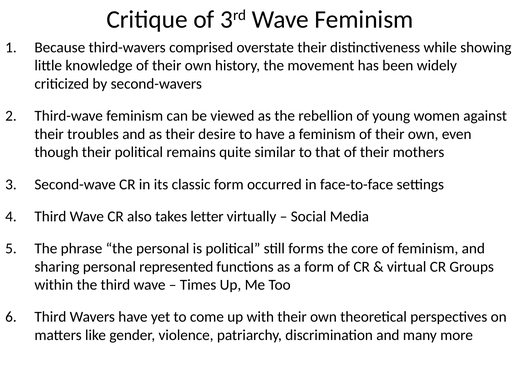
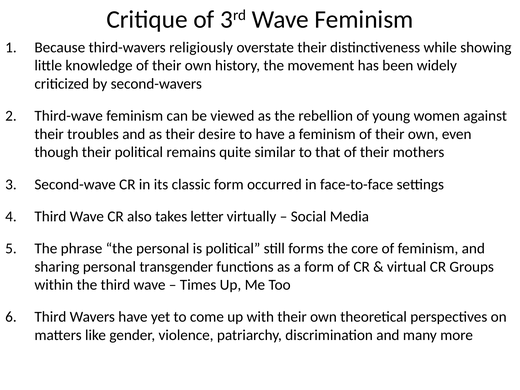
comprised: comprised -> religiously (201, 47)
represented: represented -> transgender (176, 267)
